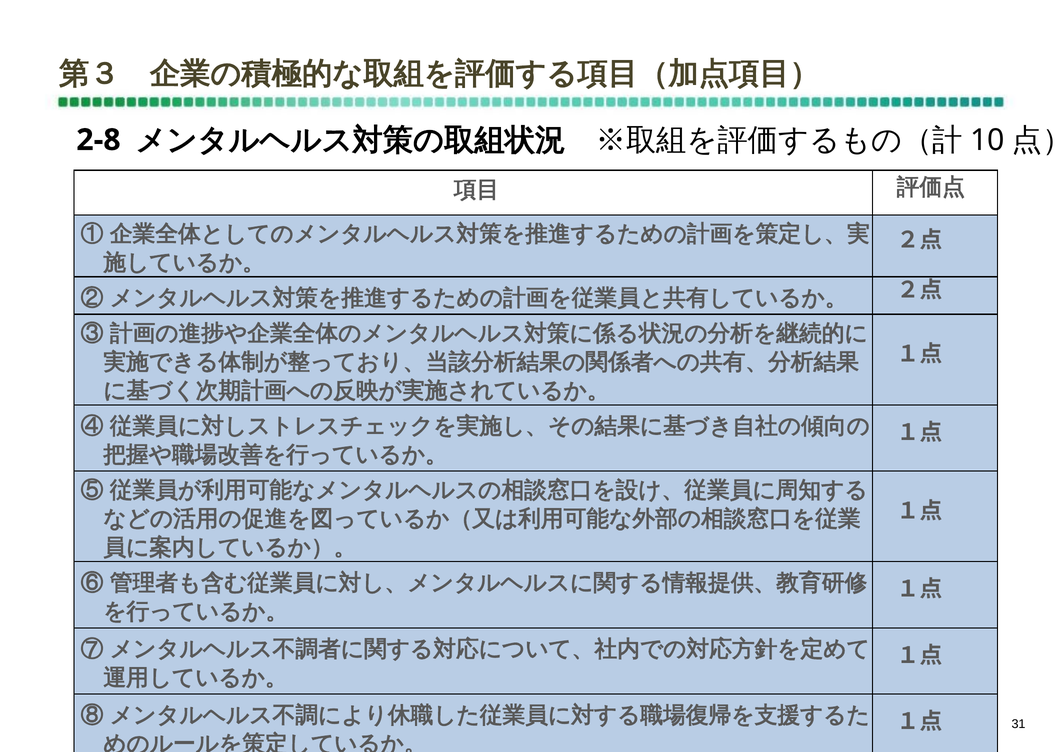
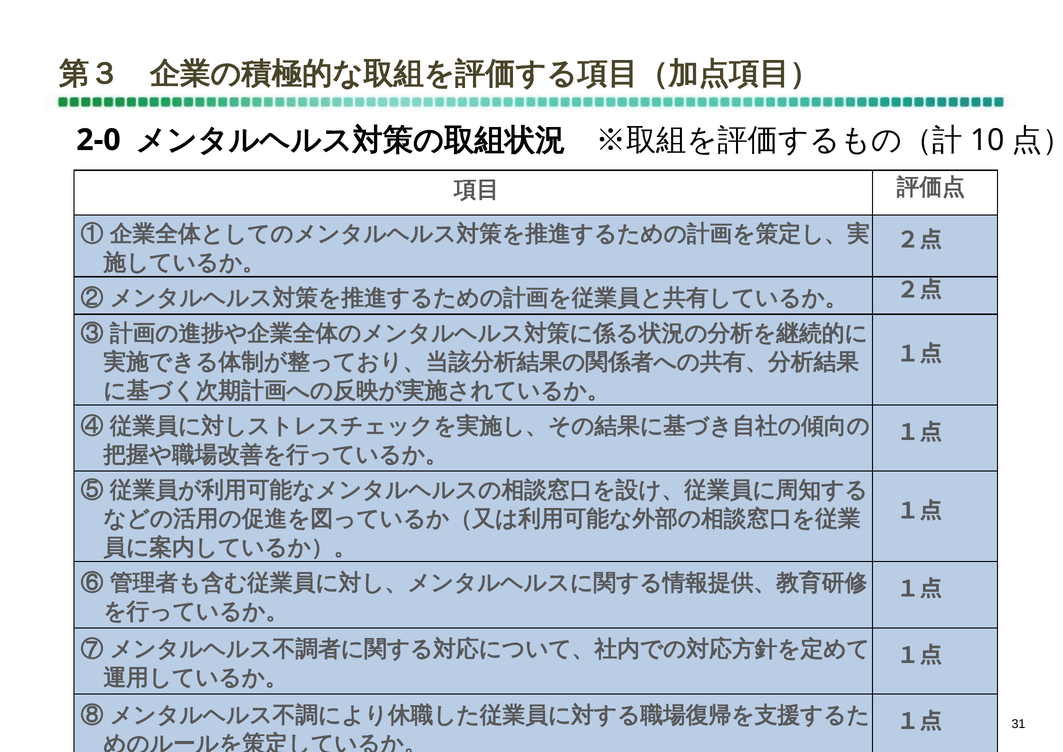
2-8: 2-8 -> 2-0 (98, 140)
